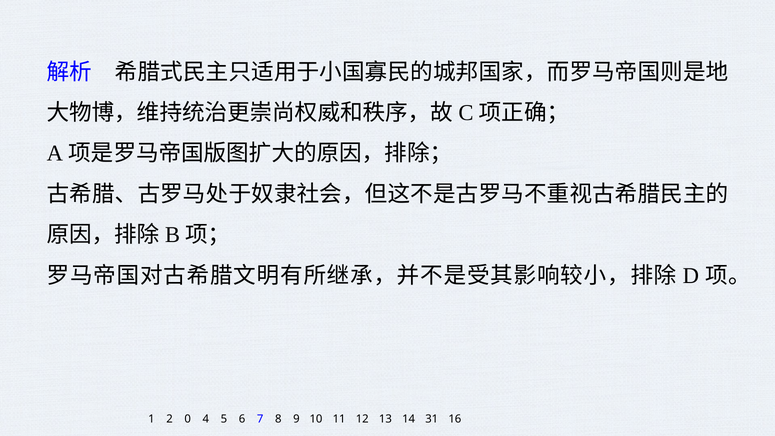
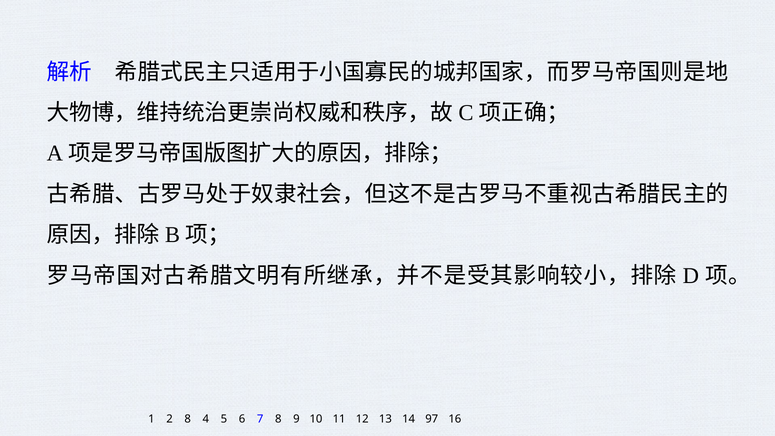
2 0: 0 -> 8 (188, 419)
31: 31 -> 97 (432, 419)
